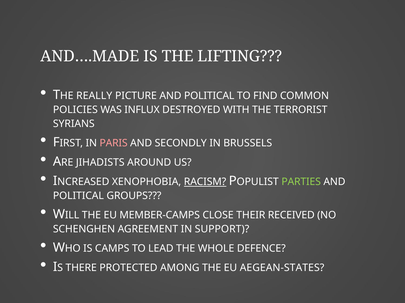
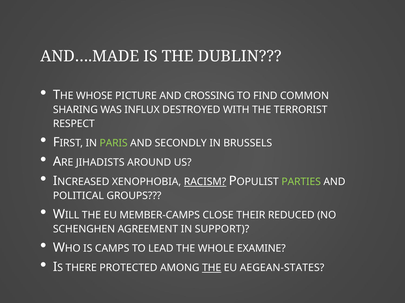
LIFTING: LIFTING -> DUBLIN (240, 57)
REALLY: REALLY -> WHOSE (94, 96)
PICTURE AND POLITICAL: POLITICAL -> CROSSING (209, 96)
POLICIES: POLICIES -> SHARING (75, 110)
SYRIANS: SYRIANS -> RESPECT (74, 124)
PARIS colour: pink -> light green (114, 143)
RECEIVED: RECEIVED -> REDUCED (291, 216)
DEFENCE: DEFENCE -> EXAMINE (261, 249)
THE underline: none -> present (212, 268)
